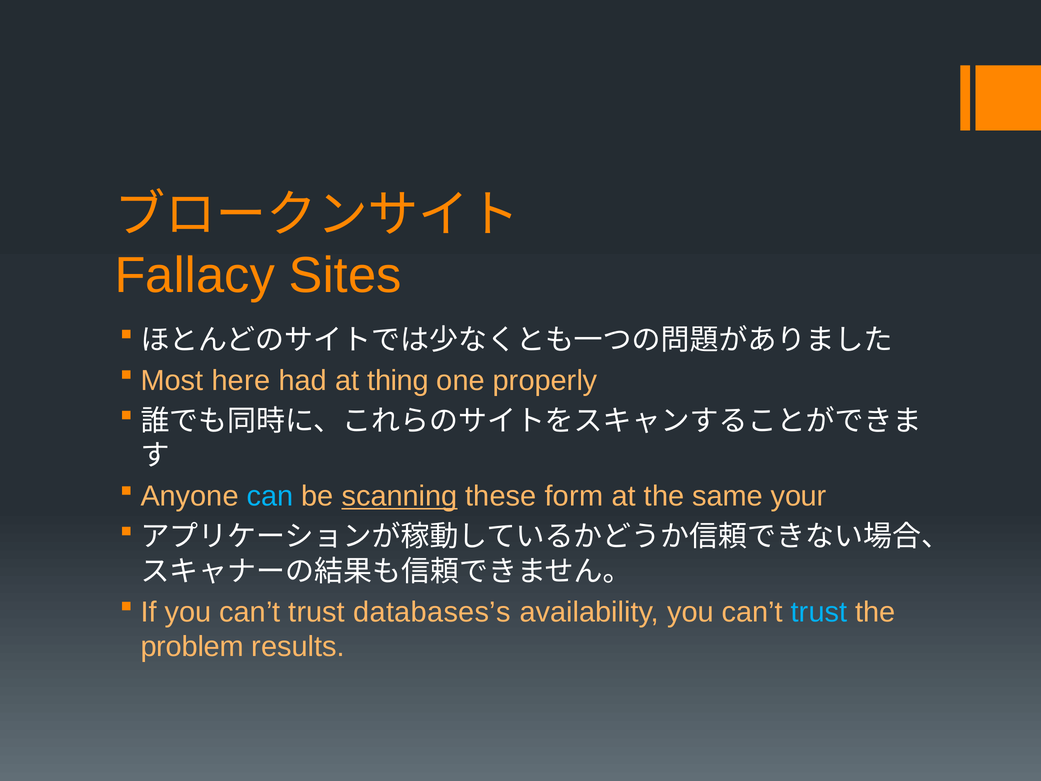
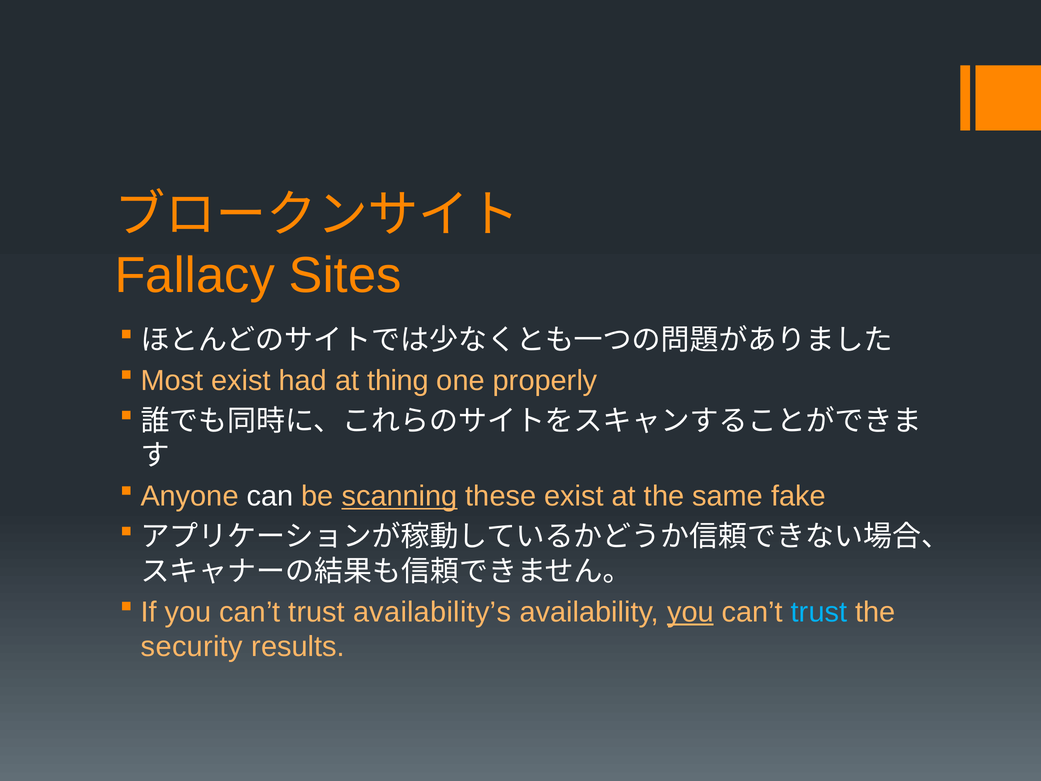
Most here: here -> exist (241, 380)
can colour: light blue -> white (270, 496)
these form: form -> exist (574, 496)
your: your -> fake (798, 496)
databases’s: databases’s -> availability’s (432, 612)
you underline: none -> present (690, 612)
problem: problem -> security (192, 647)
